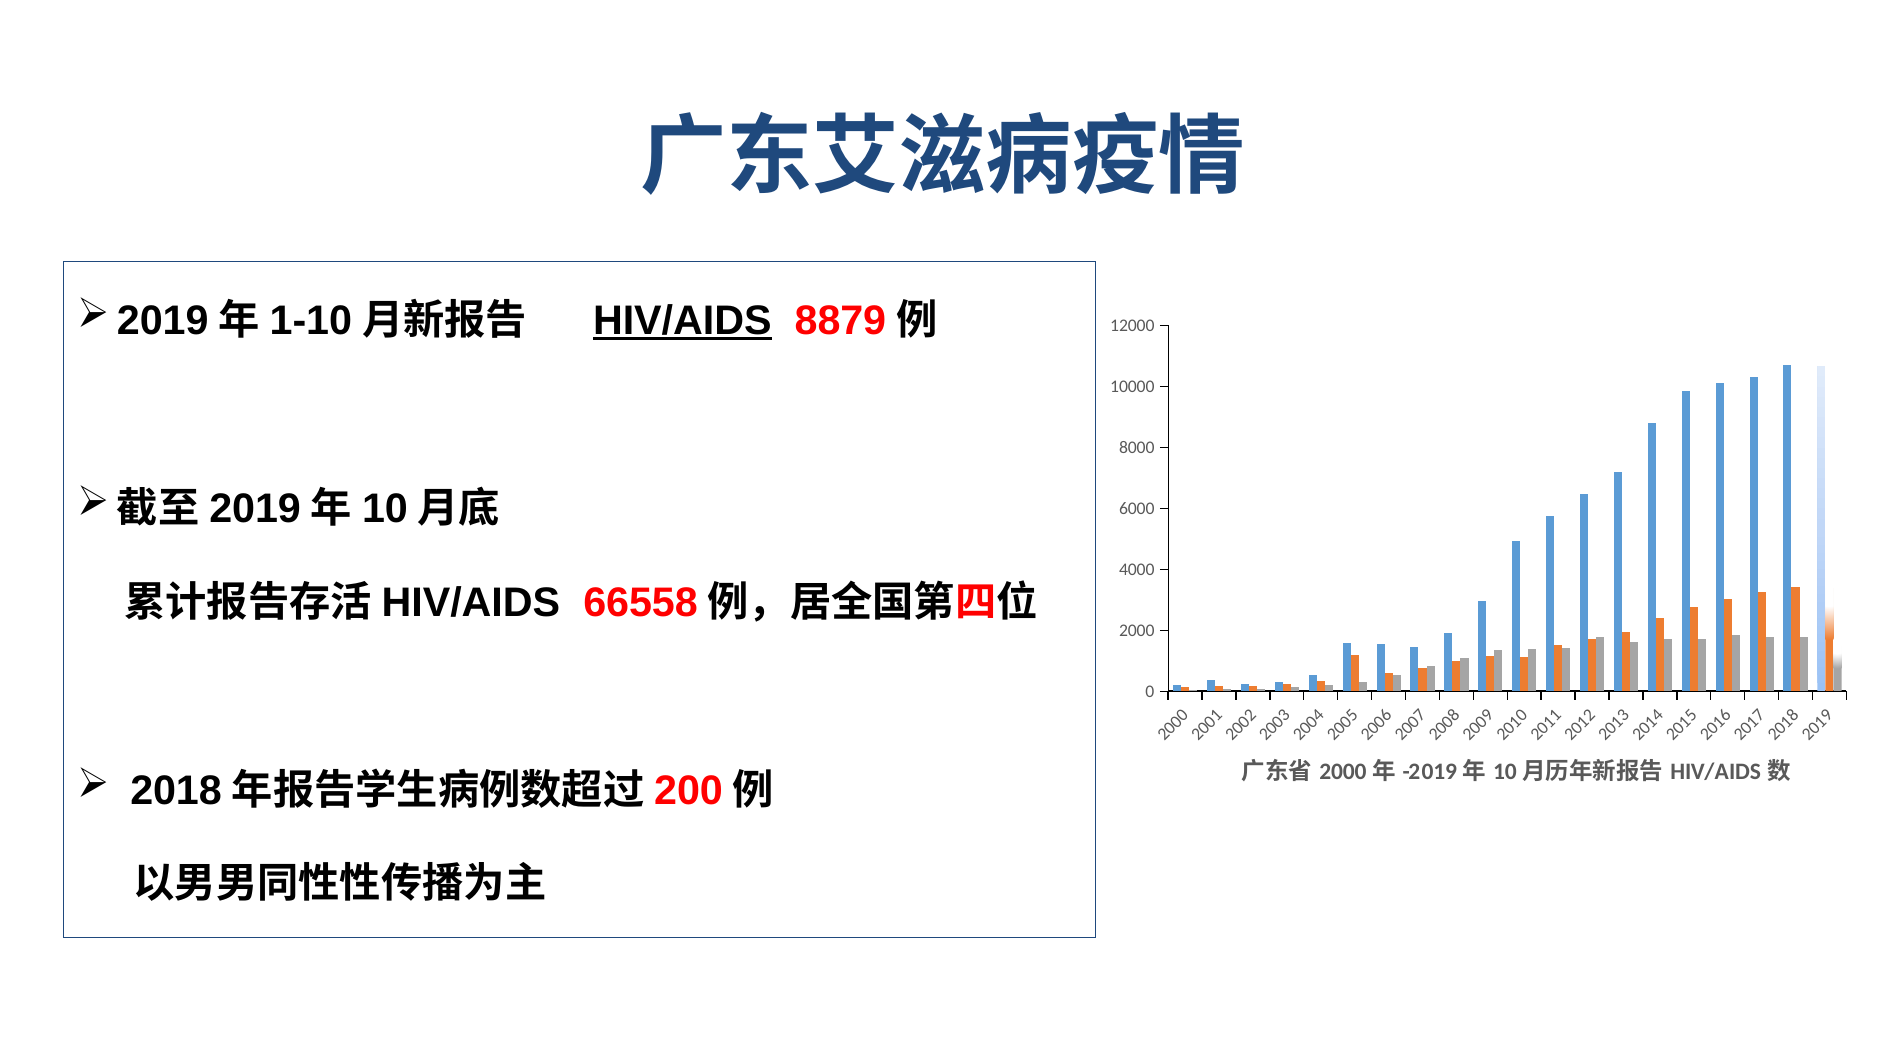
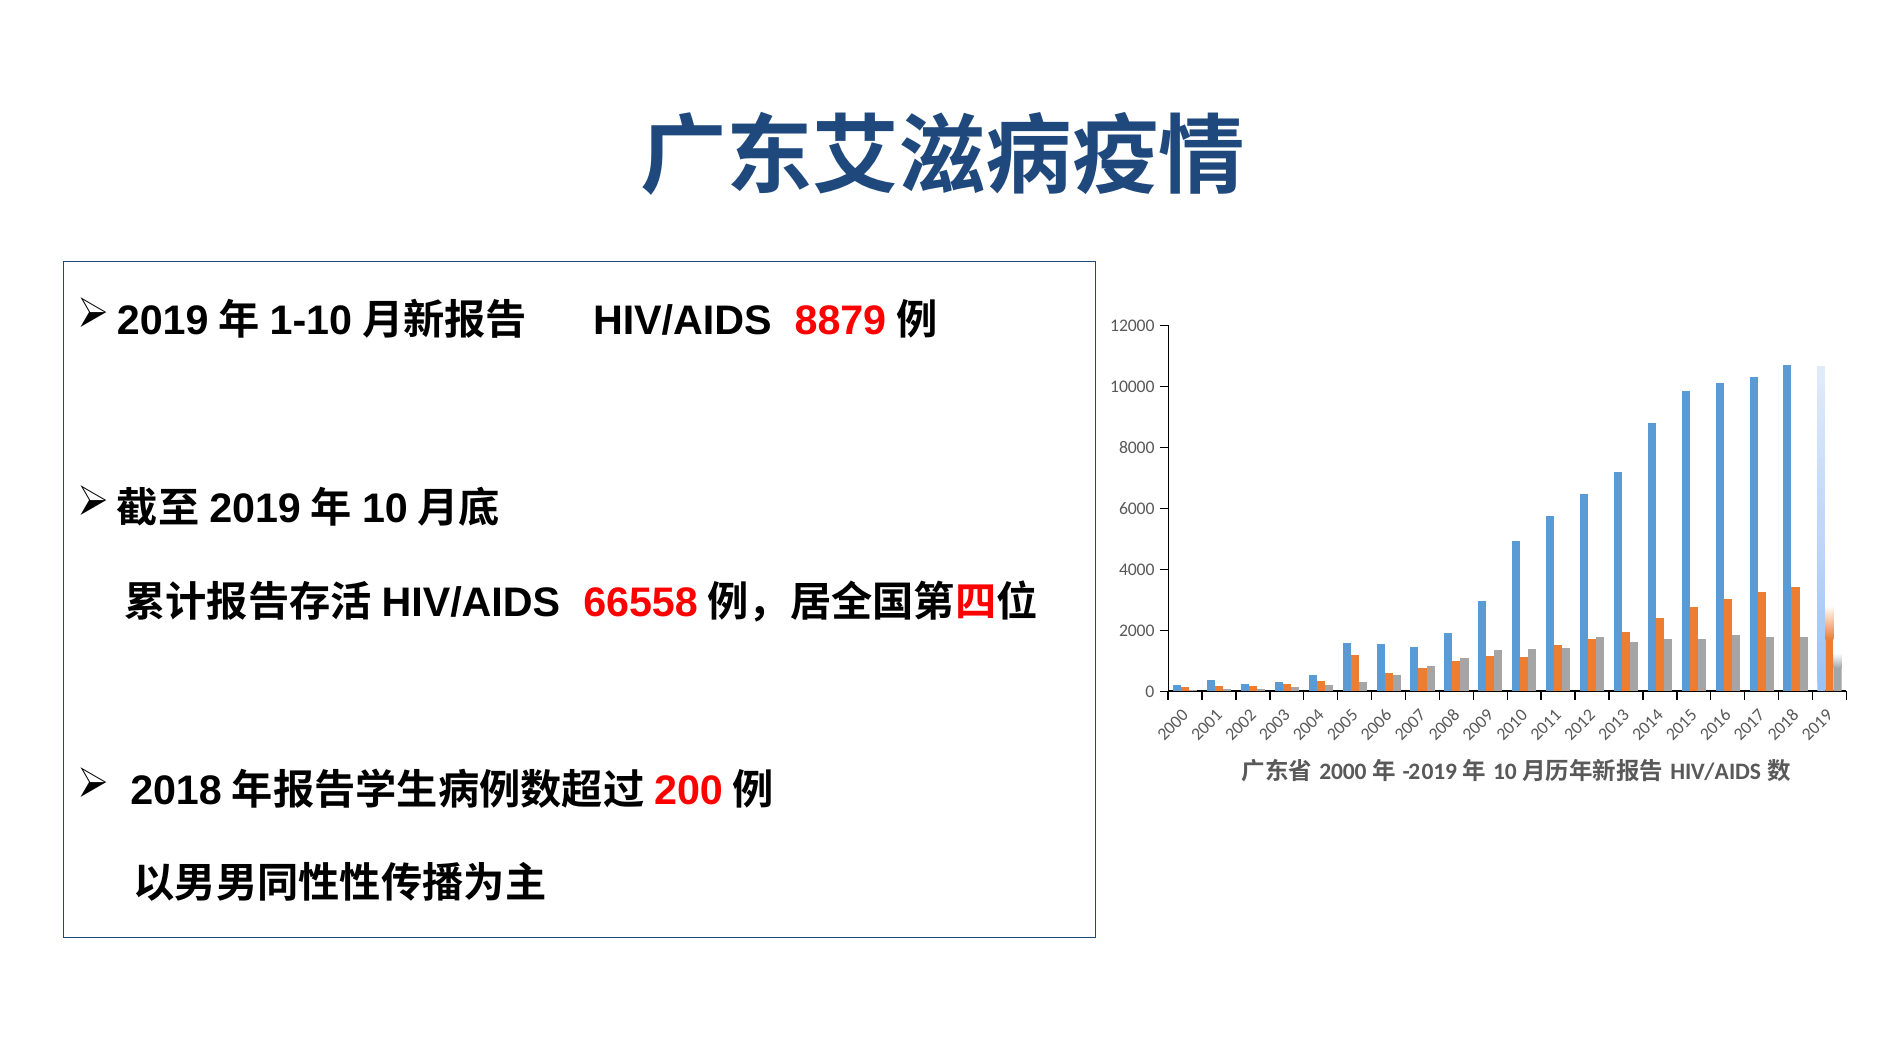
HIV/AIDS underline: present -> none (682, 321)
